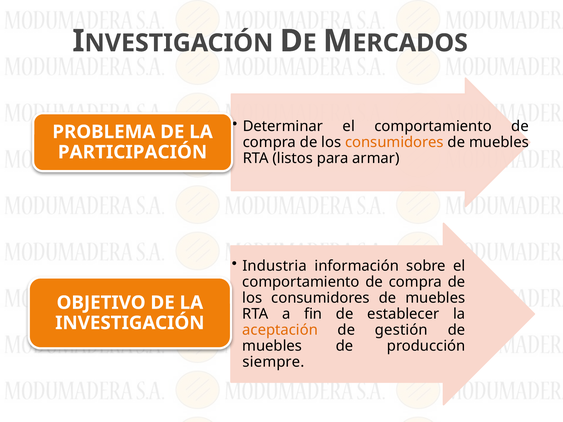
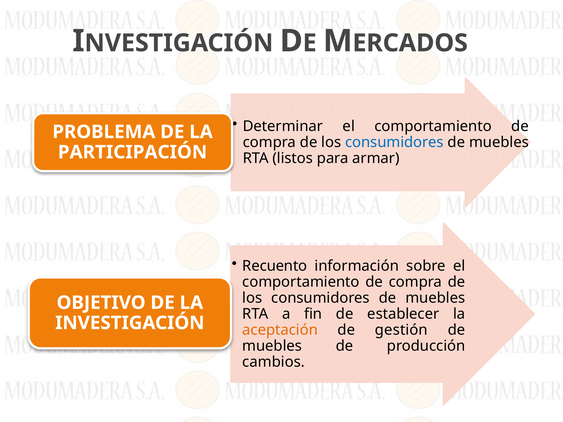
consumidores colour: orange -> blue (394, 142)
Industria: Industria -> Recuento (275, 266)
siempre: siempre -> cambios (274, 362)
